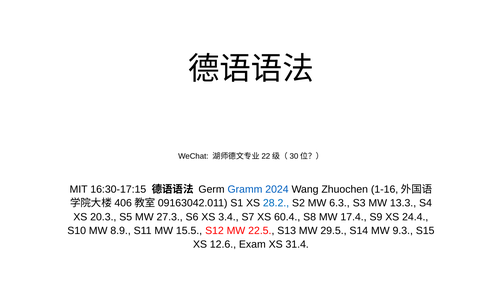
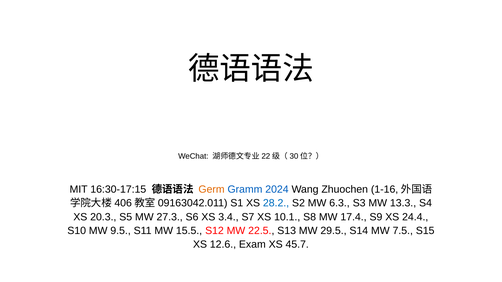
Germ colour: black -> orange (212, 190)
60.4: 60.4 -> 10.1 (287, 217)
8.9: 8.9 -> 9.5 (121, 231)
9.3: 9.3 -> 7.5 (403, 231)
31.4: 31.4 -> 45.7 (297, 245)
